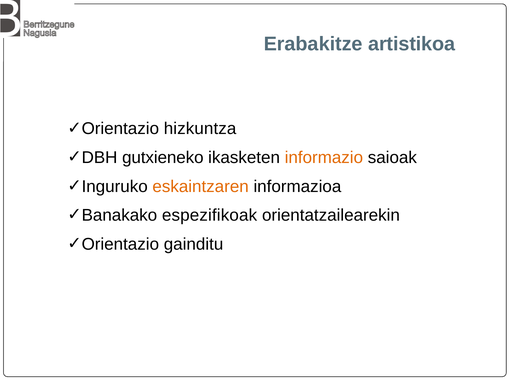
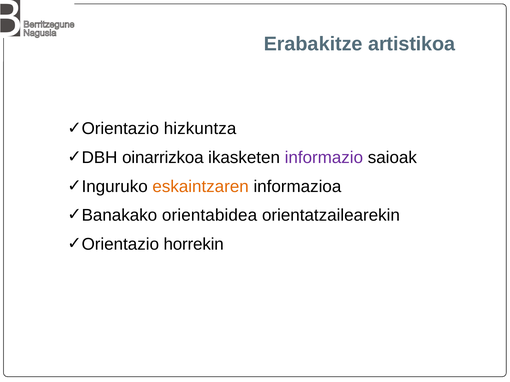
gutxieneko: gutxieneko -> oinarrizkoa (163, 158)
informazio colour: orange -> purple (324, 158)
espezifikoak: espezifikoak -> orientabidea (210, 216)
gainditu: gainditu -> horrekin (194, 244)
